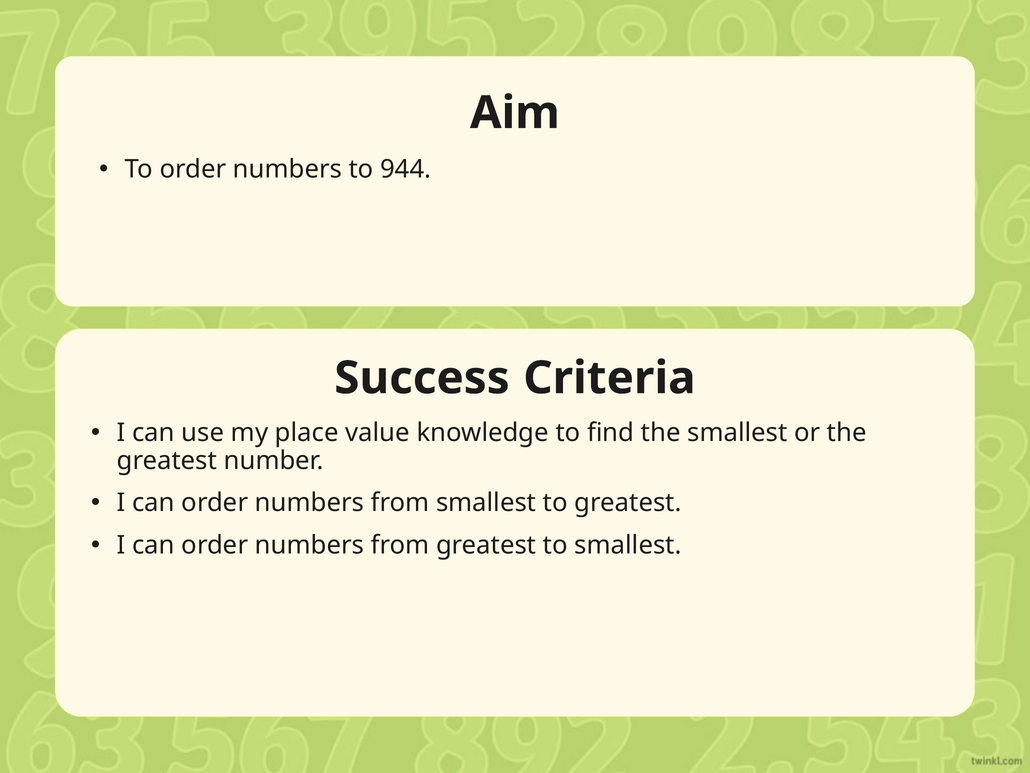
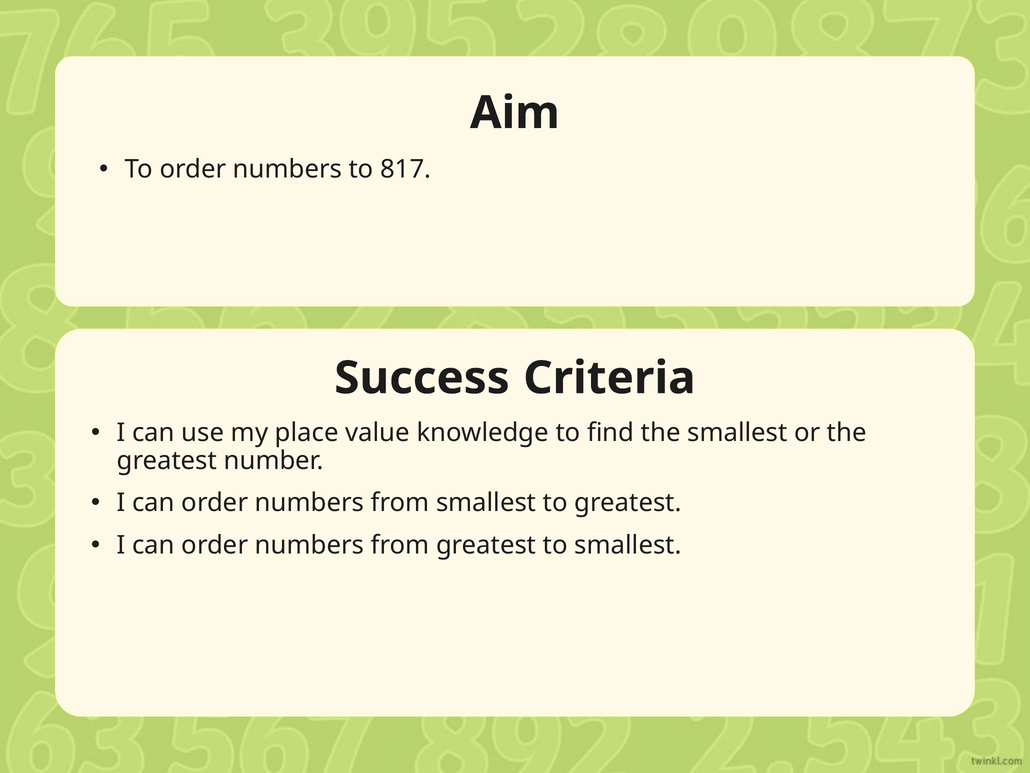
944: 944 -> 817 (406, 169)
